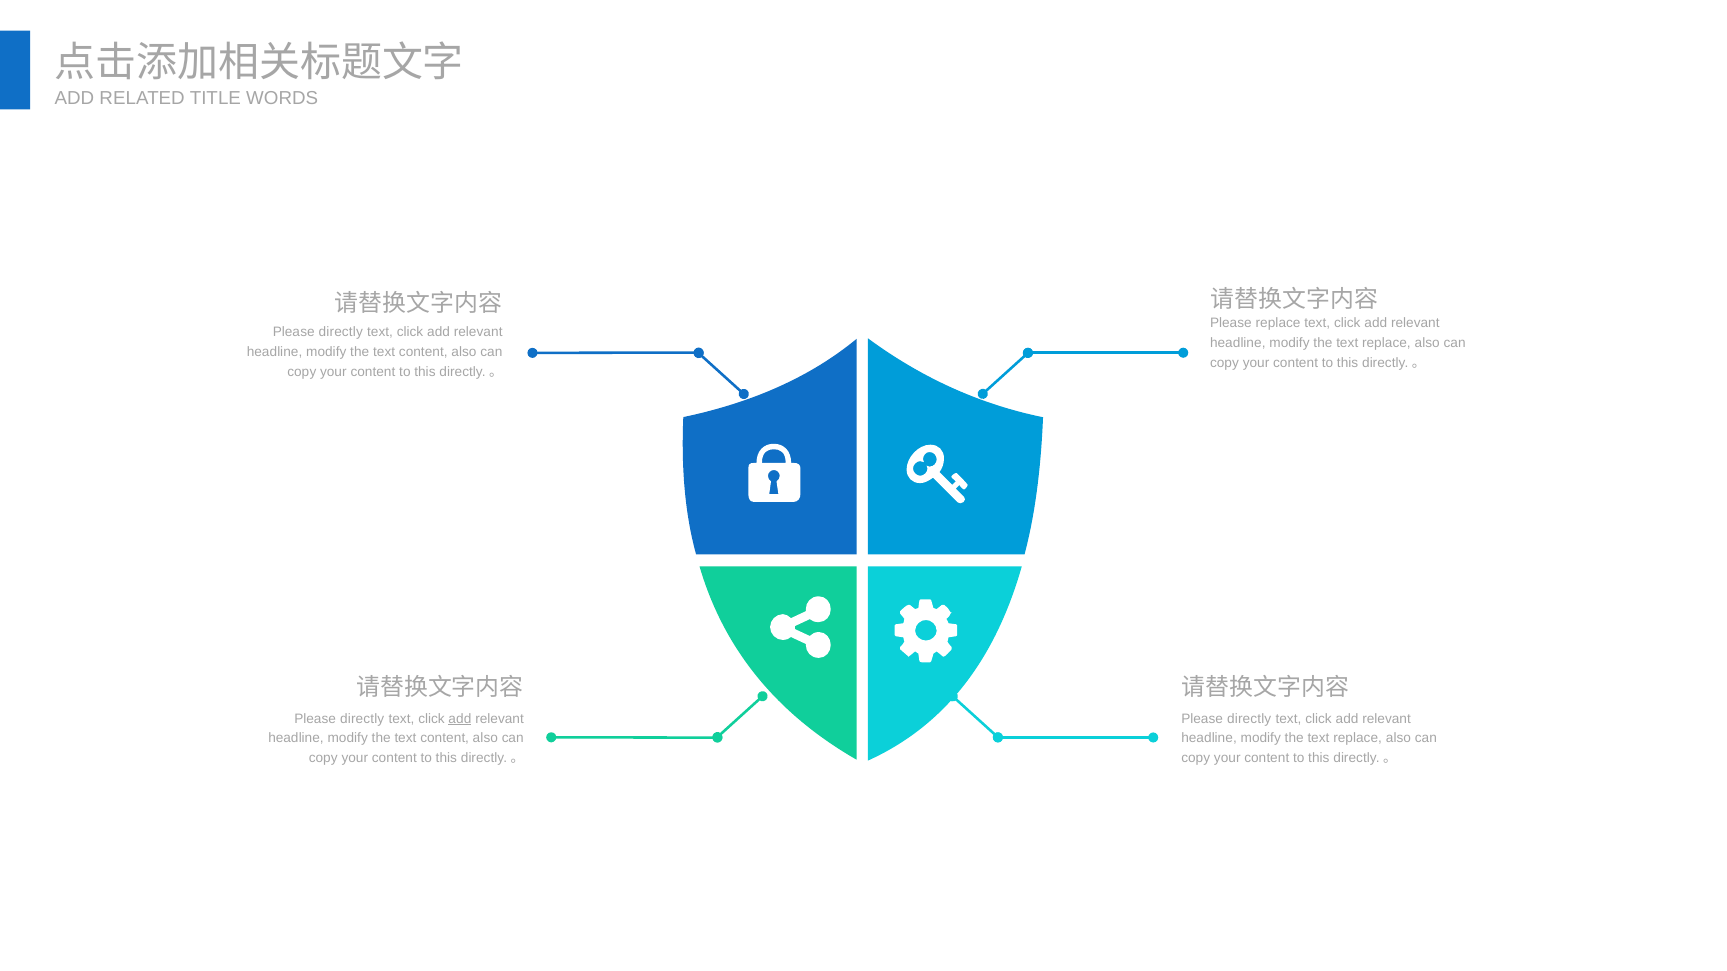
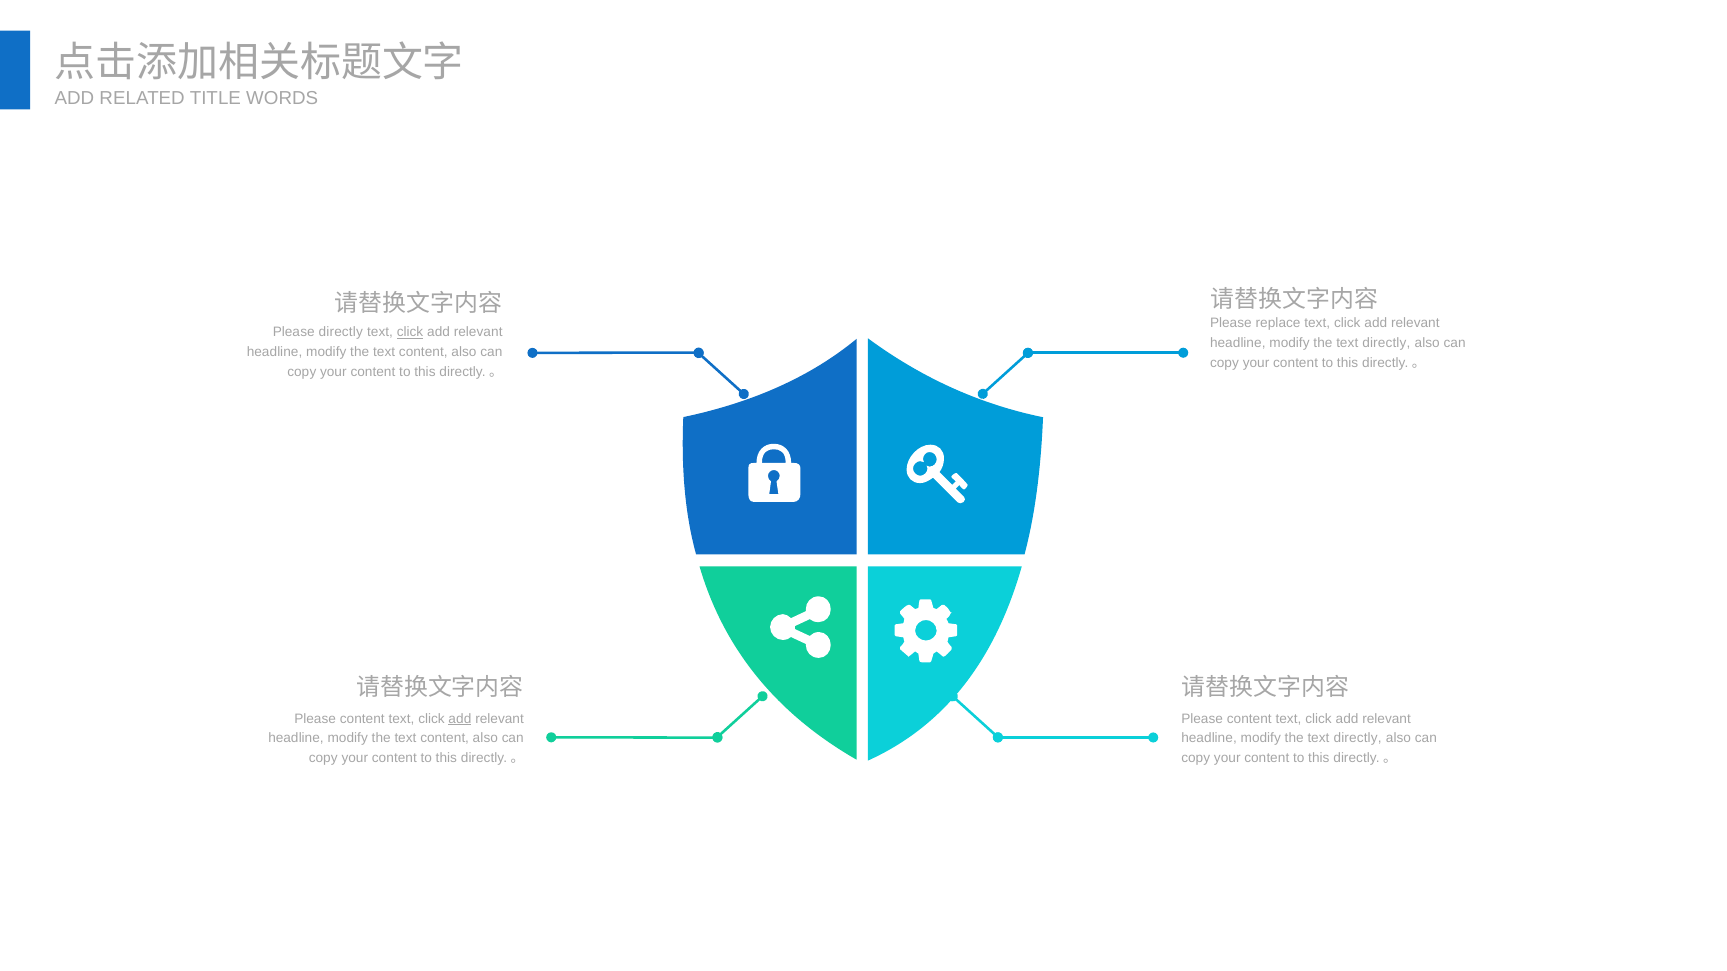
click underline: none -> present (410, 332)
replace: replace -> directly (1386, 343)
directly: directly -> content (362, 719)
directly: directly -> content (1249, 719)
replace: replace -> directly (1358, 739)
